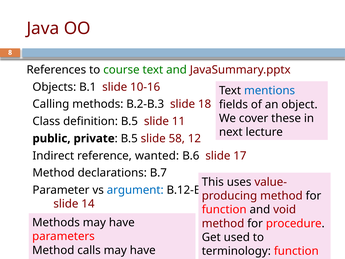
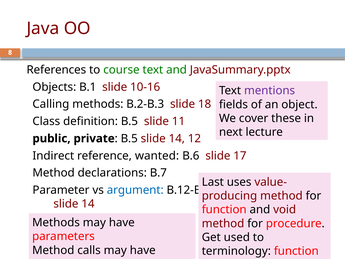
mentions colour: blue -> purple (270, 91)
B.5 slide 58: 58 -> 14 (177, 138)
This: This -> Last (213, 182)
